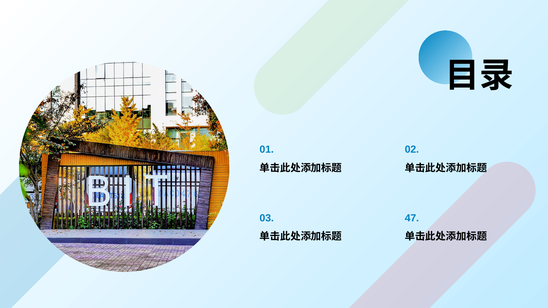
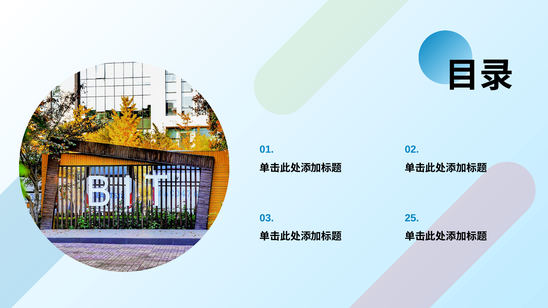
47: 47 -> 25 (412, 218)
